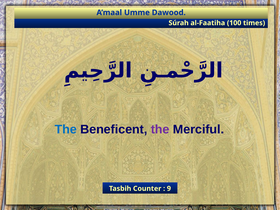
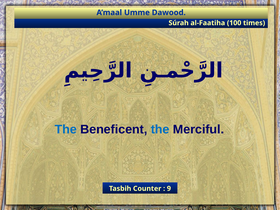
the colour: purple -> blue (160, 129)
